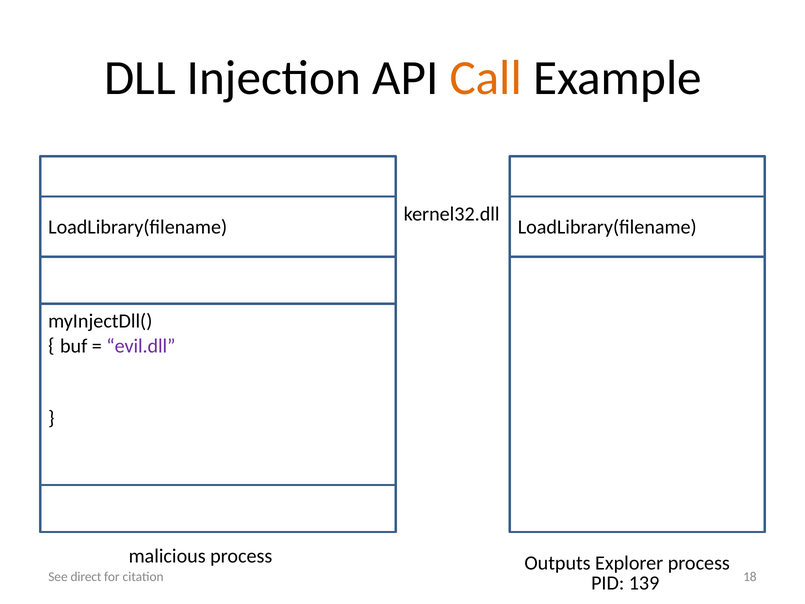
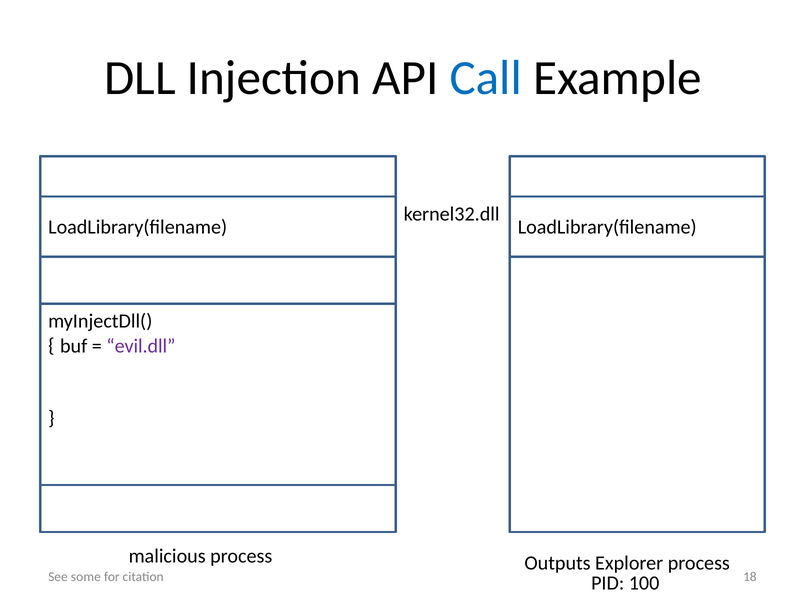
Call colour: orange -> blue (486, 78)
direct: direct -> some (86, 577)
139: 139 -> 100 (644, 583)
